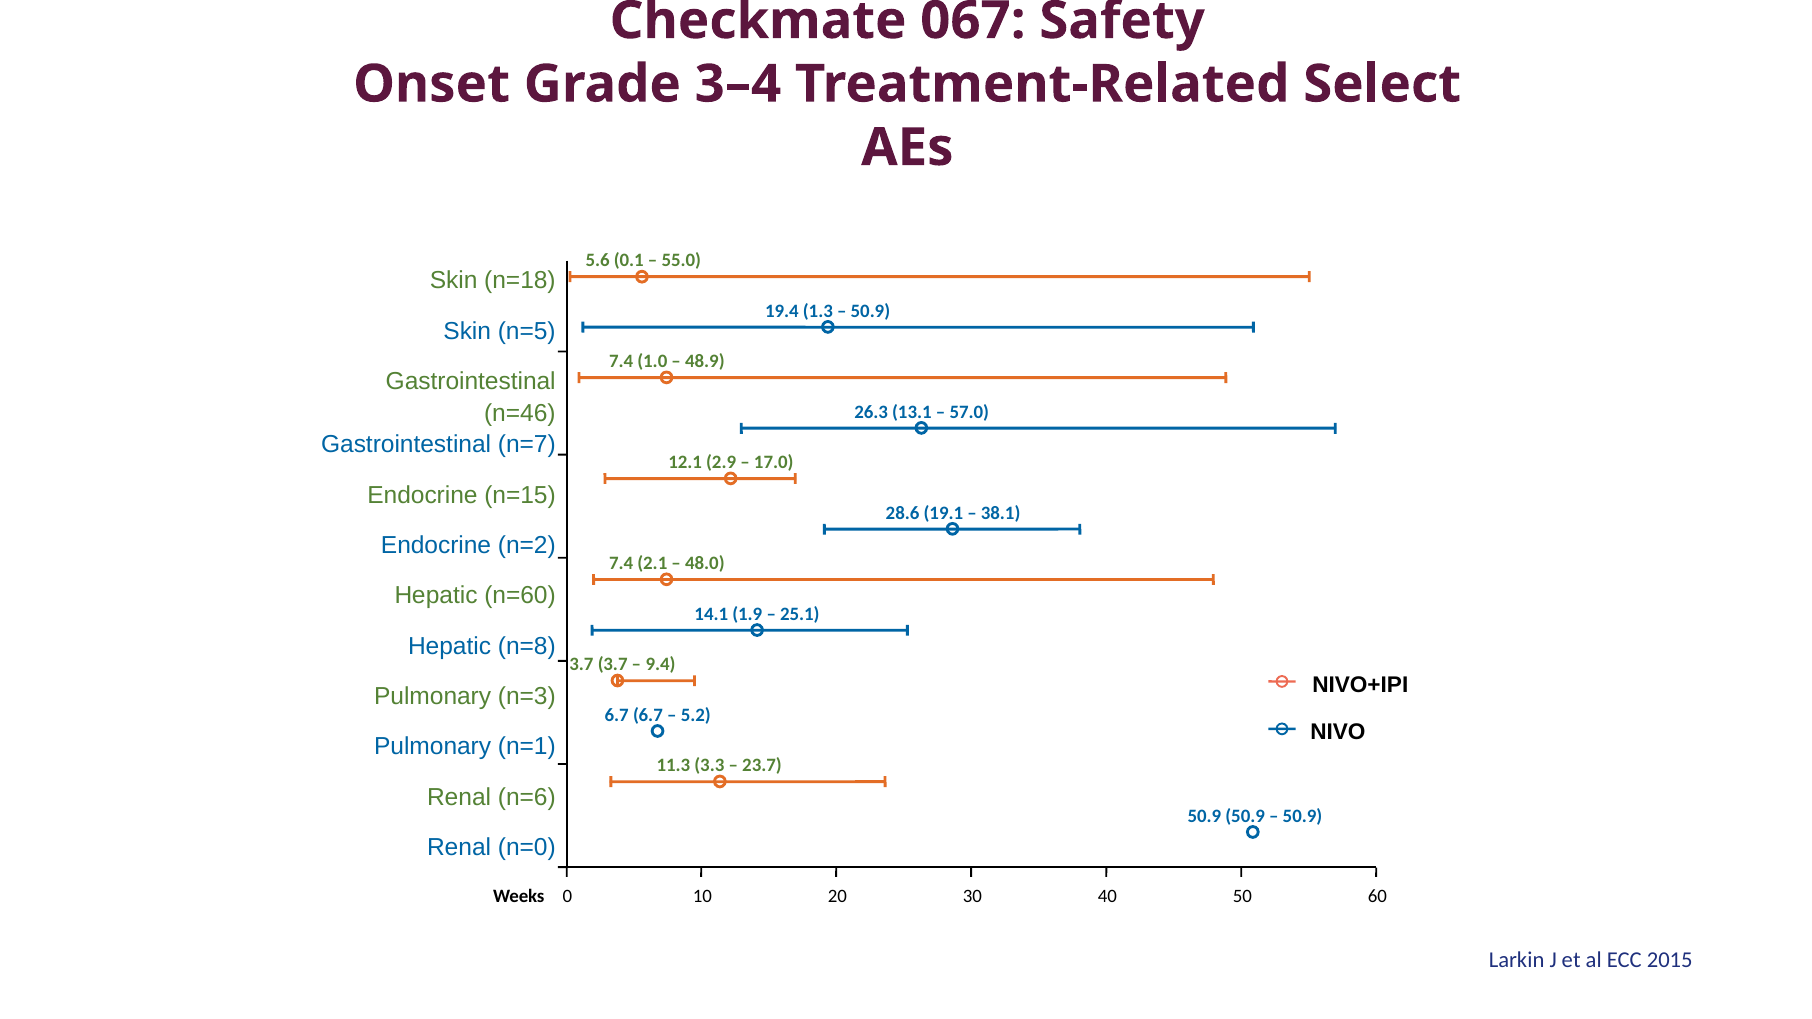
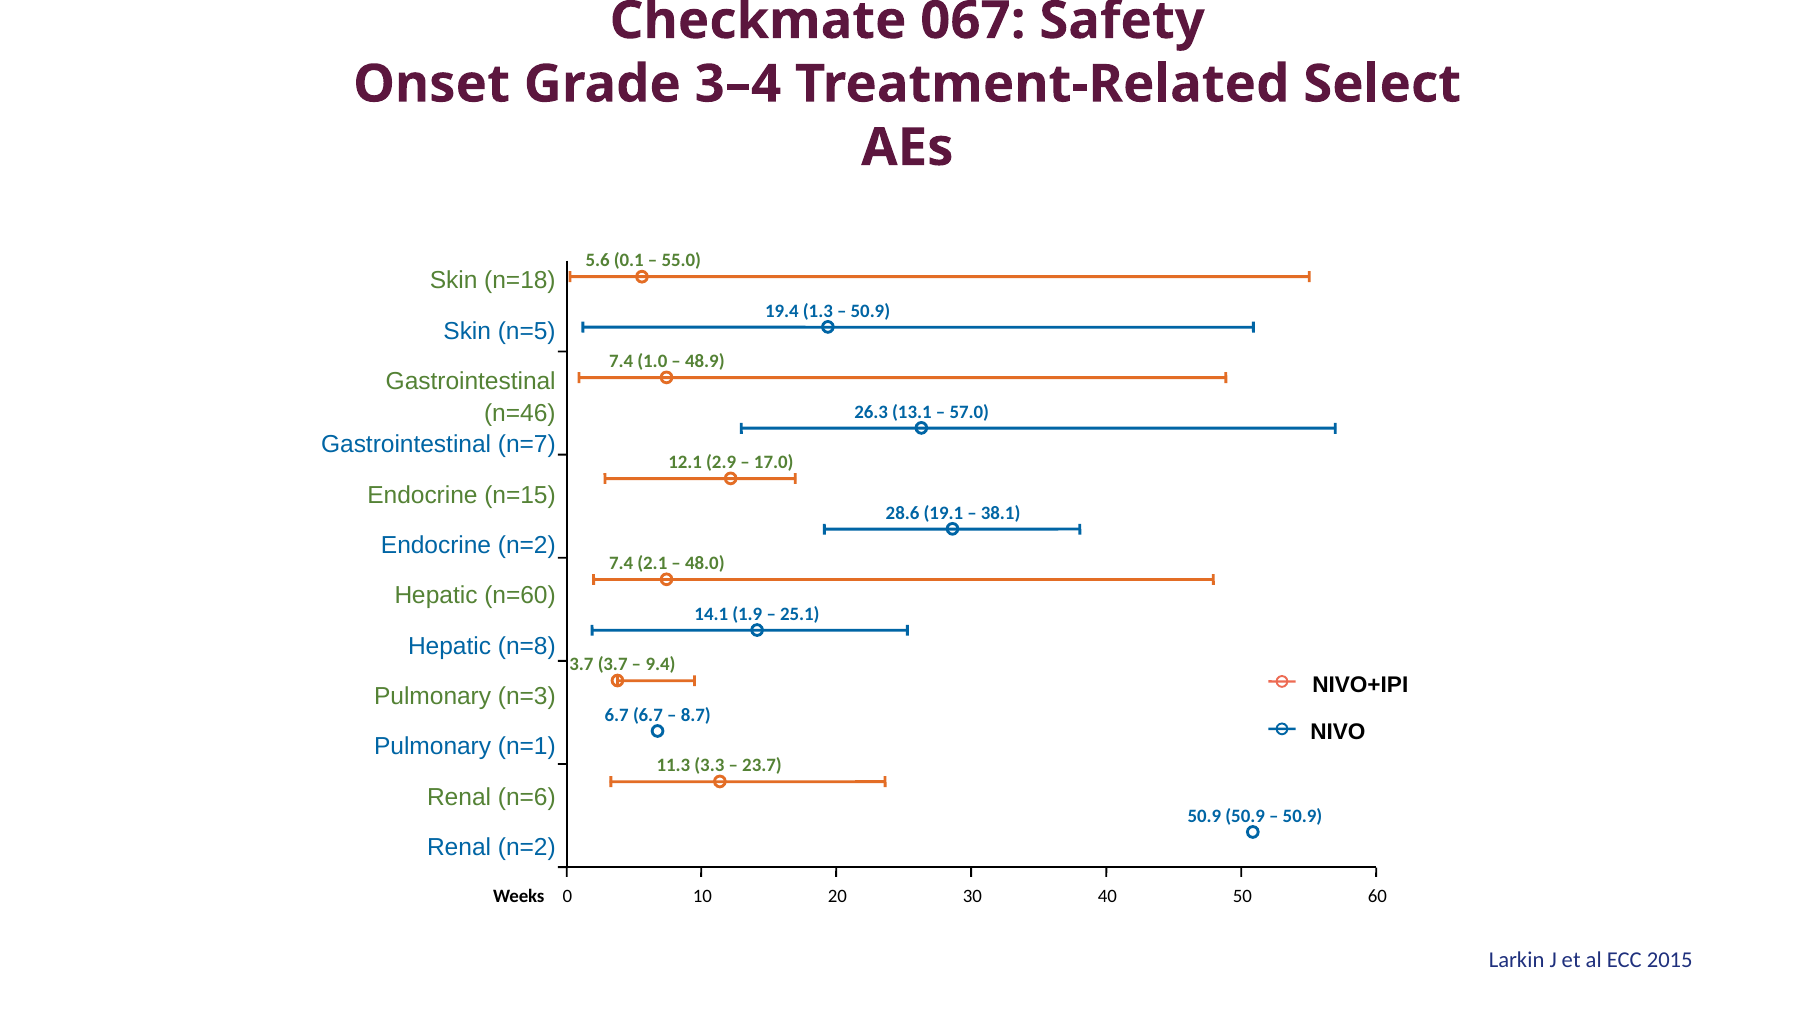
5.2: 5.2 -> 8.7 (696, 715)
Renal n=0: n=0 -> n=2 (527, 848)
